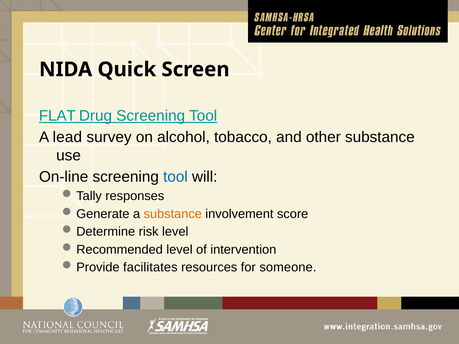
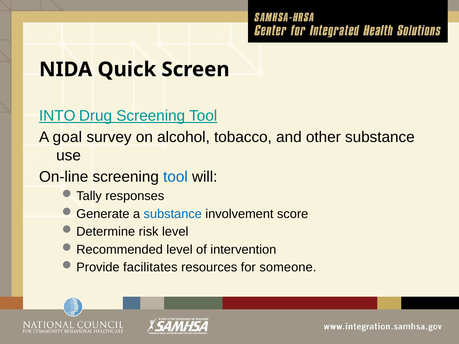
FLAT: FLAT -> INTO (57, 116)
lead: lead -> goal (67, 137)
substance colour: orange -> blue (173, 214)
